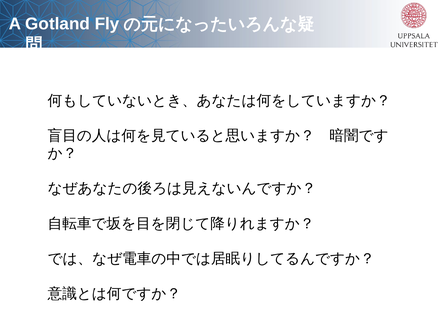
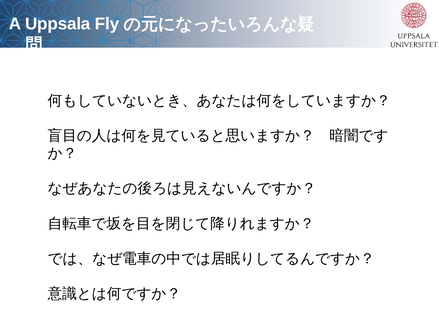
Gotland: Gotland -> Uppsala (58, 24)
